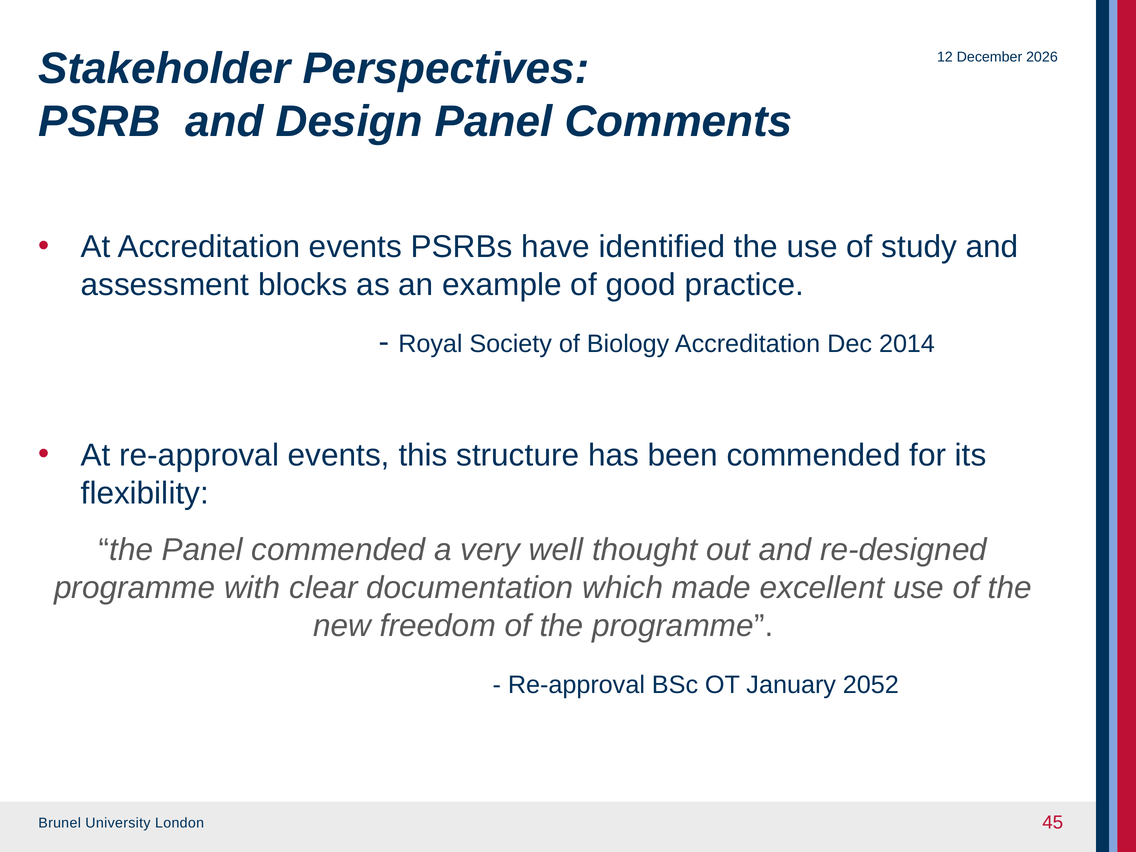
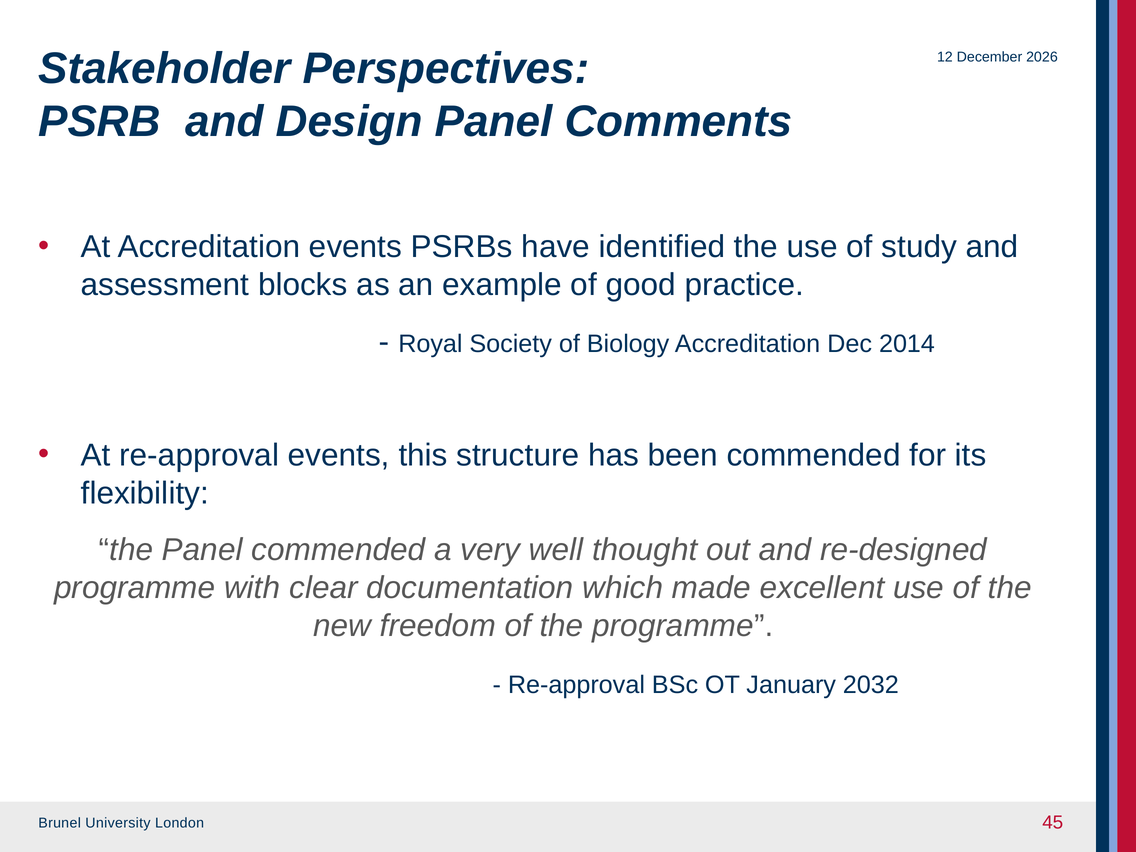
2052: 2052 -> 2032 (871, 685)
